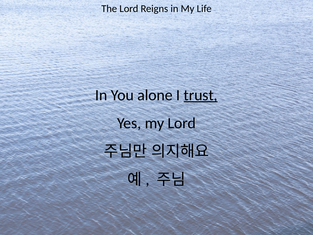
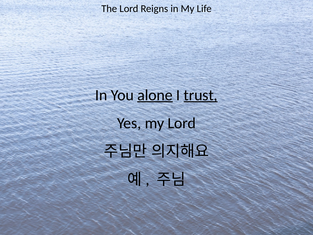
alone underline: none -> present (155, 95)
